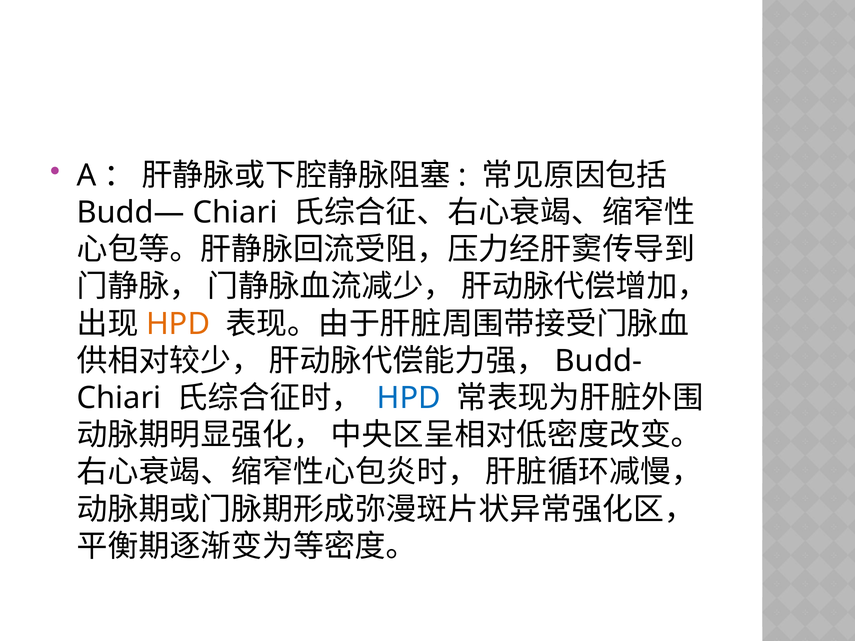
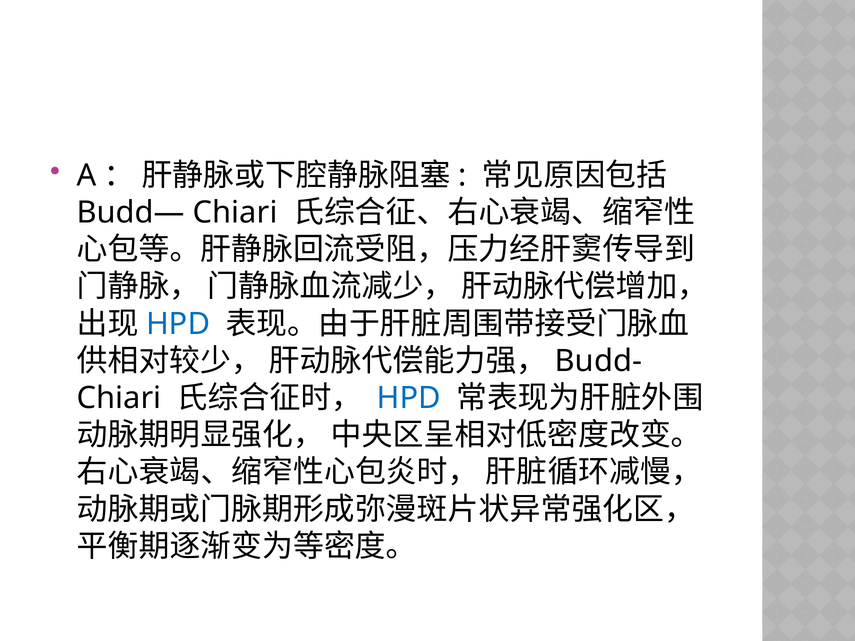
HPD colour: orange -> blue (178, 324)
